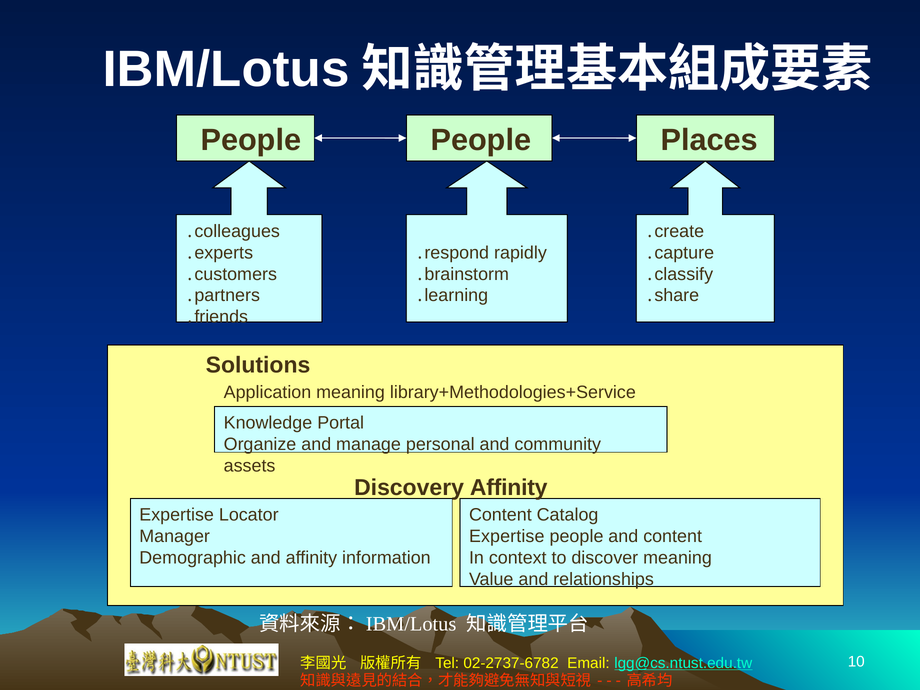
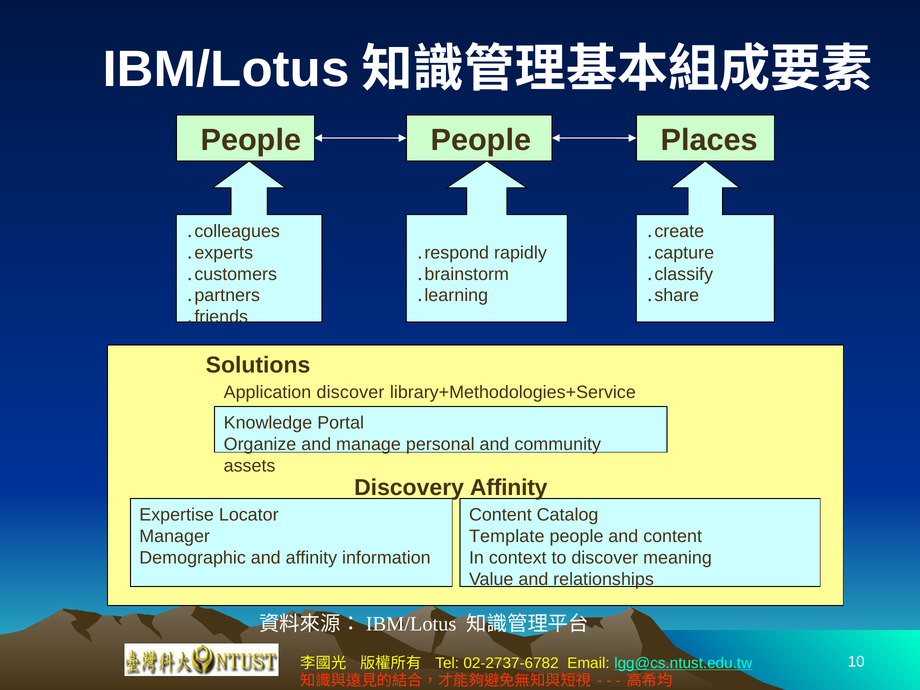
Application meaning: meaning -> discover (350, 392)
Expertise: Expertise -> Template (507, 536)
